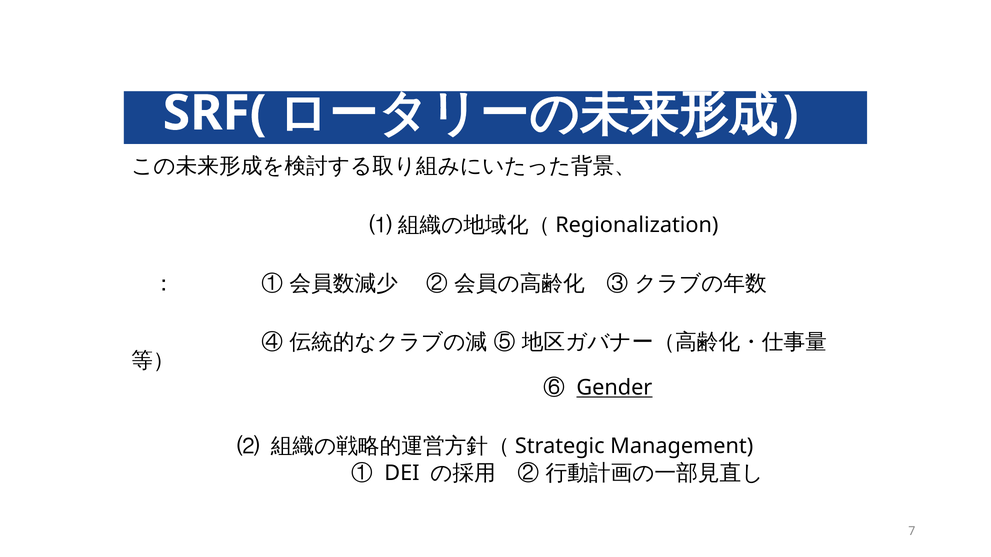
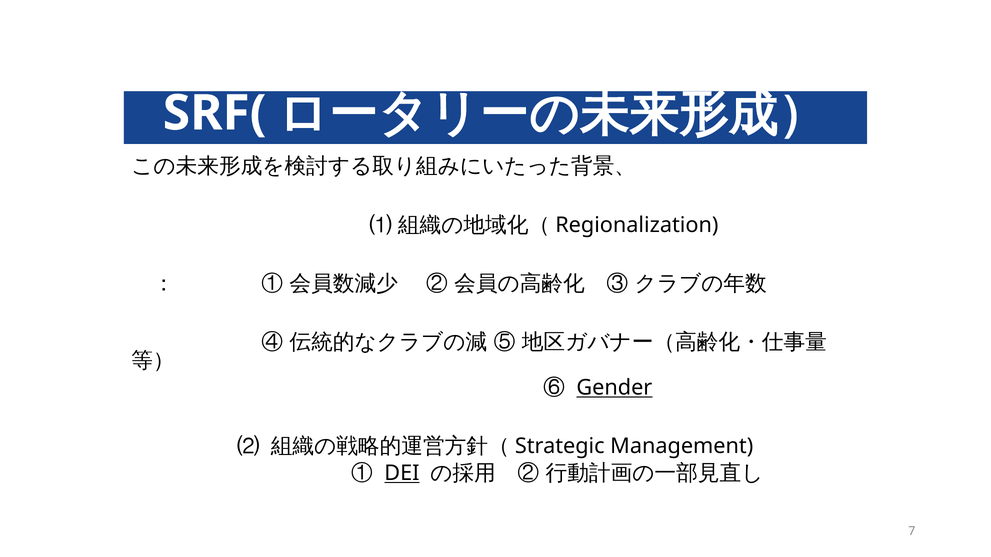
DEI underline: none -> present (402, 474)
